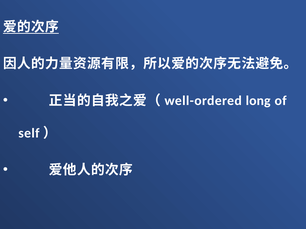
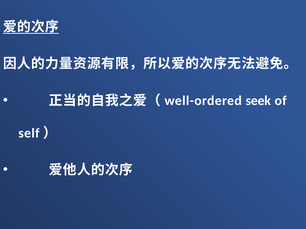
long: long -> seek (258, 101)
